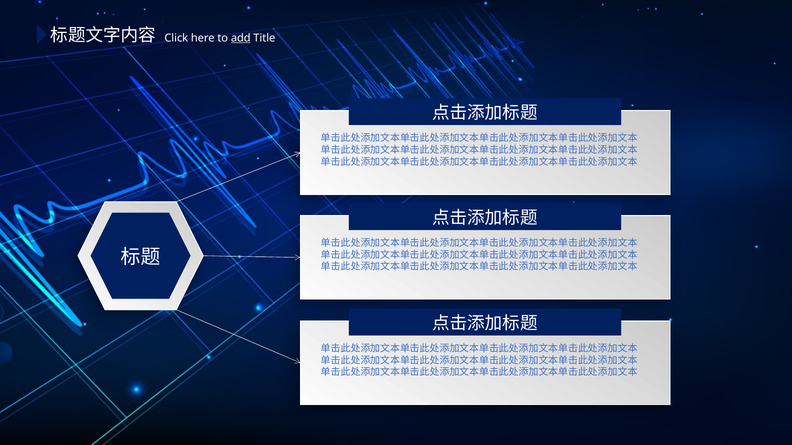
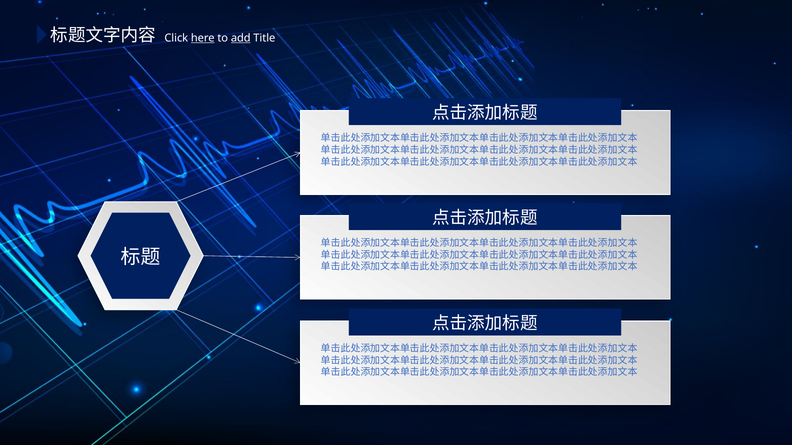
here underline: none -> present (203, 38)
